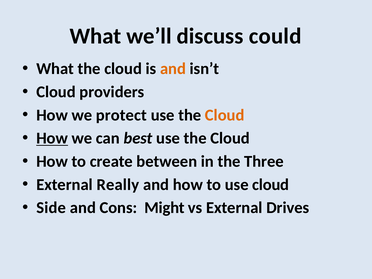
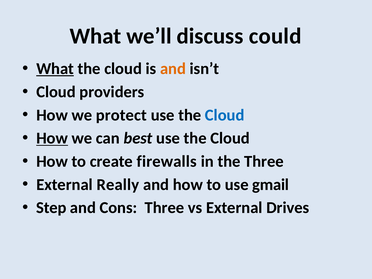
What underline: none -> present (55, 69)
Cloud colour: orange -> blue (225, 115)
between: between -> firewalls (167, 161)
use cloud: cloud -> gmail (271, 185)
Side: Side -> Step (51, 208)
Cons Might: Might -> Three (164, 208)
